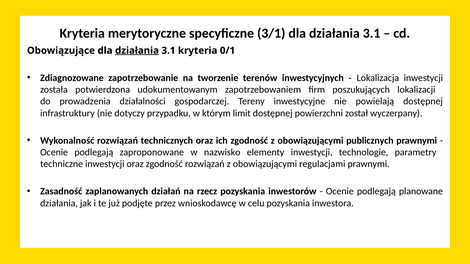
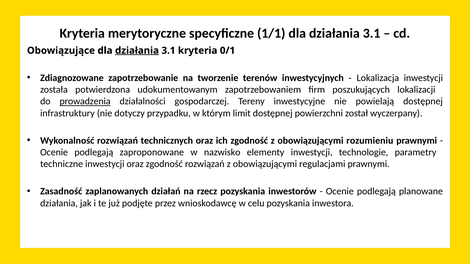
3/1: 3/1 -> 1/1 (271, 33)
prowadzenia underline: none -> present (85, 102)
publicznych: publicznych -> rozumieniu (370, 141)
